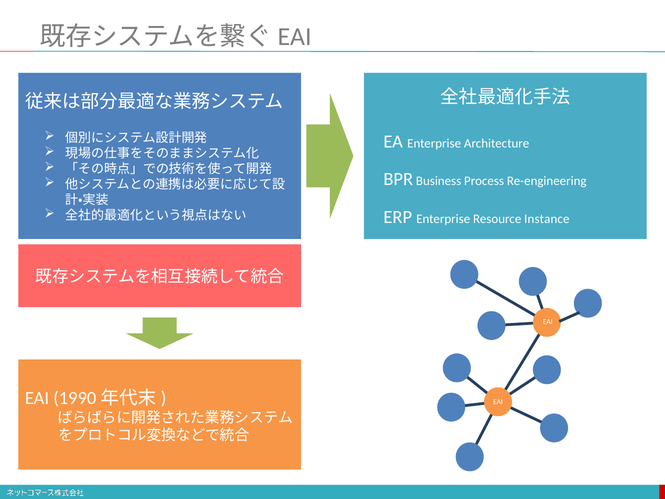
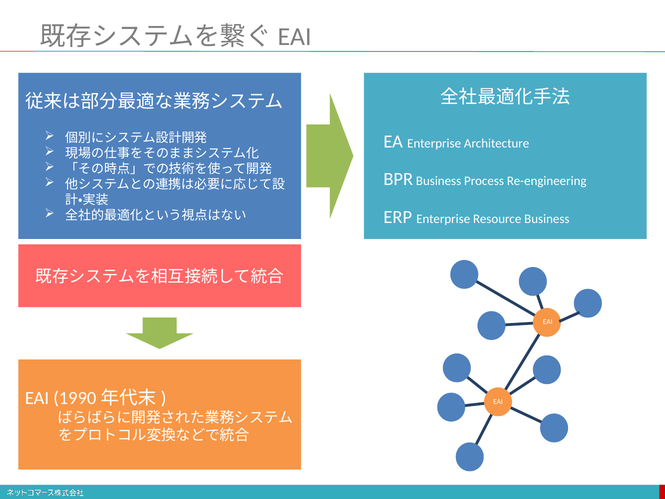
Resource Instance: Instance -> Business (547, 219)
